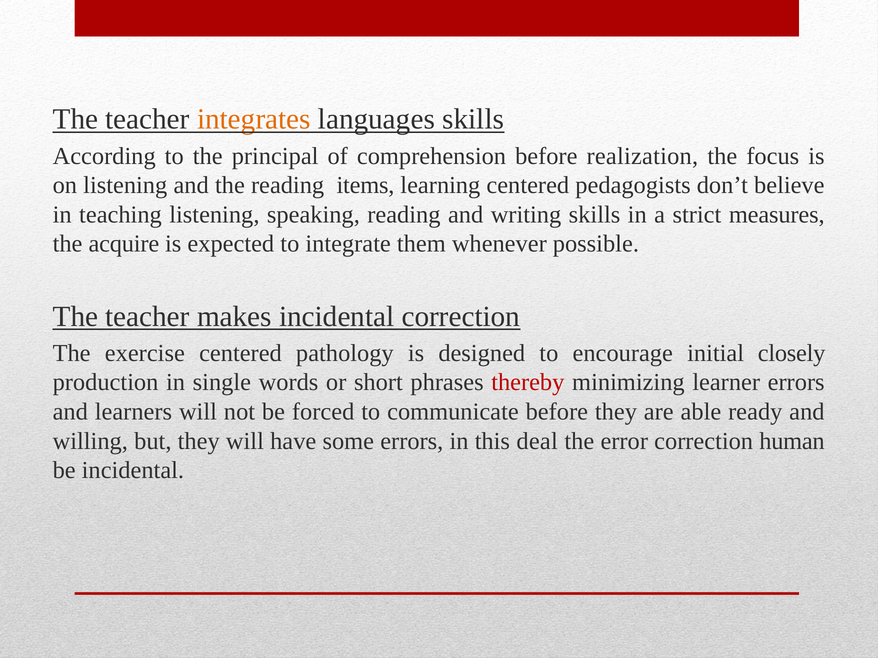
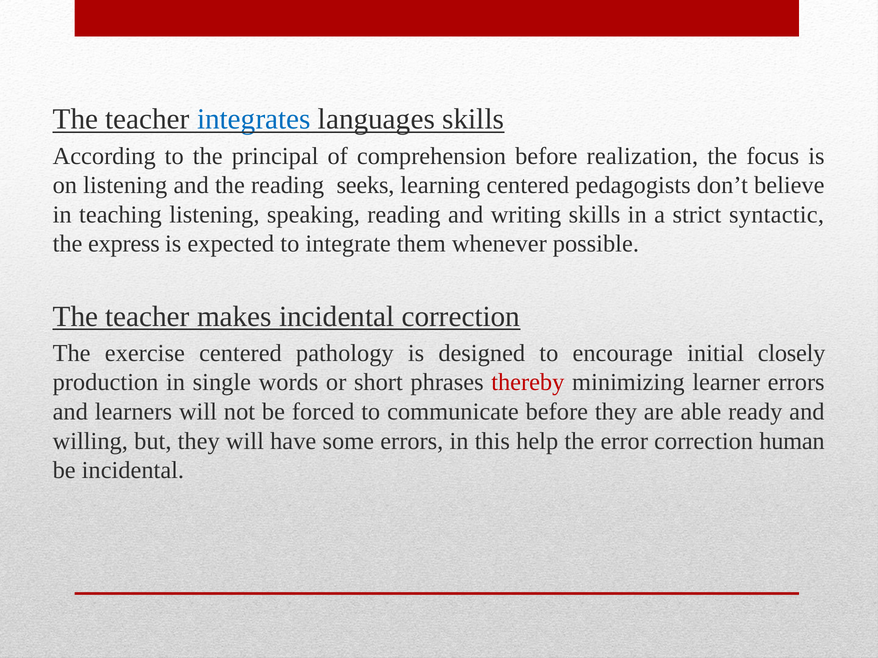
integrates colour: orange -> blue (254, 119)
items: items -> seeks (365, 185)
measures: measures -> syntactic (777, 215)
acquire: acquire -> express (124, 244)
deal: deal -> help (537, 441)
